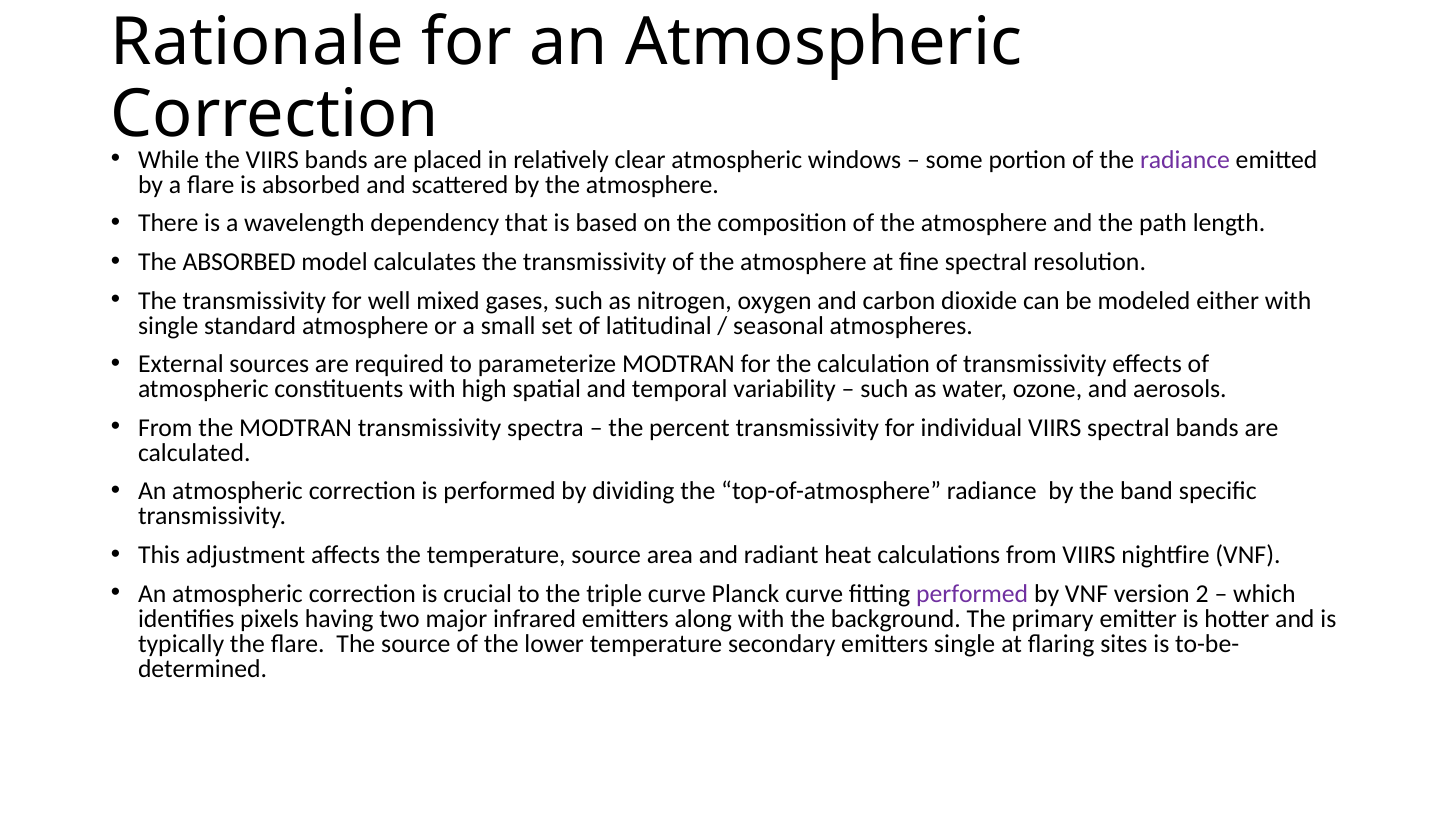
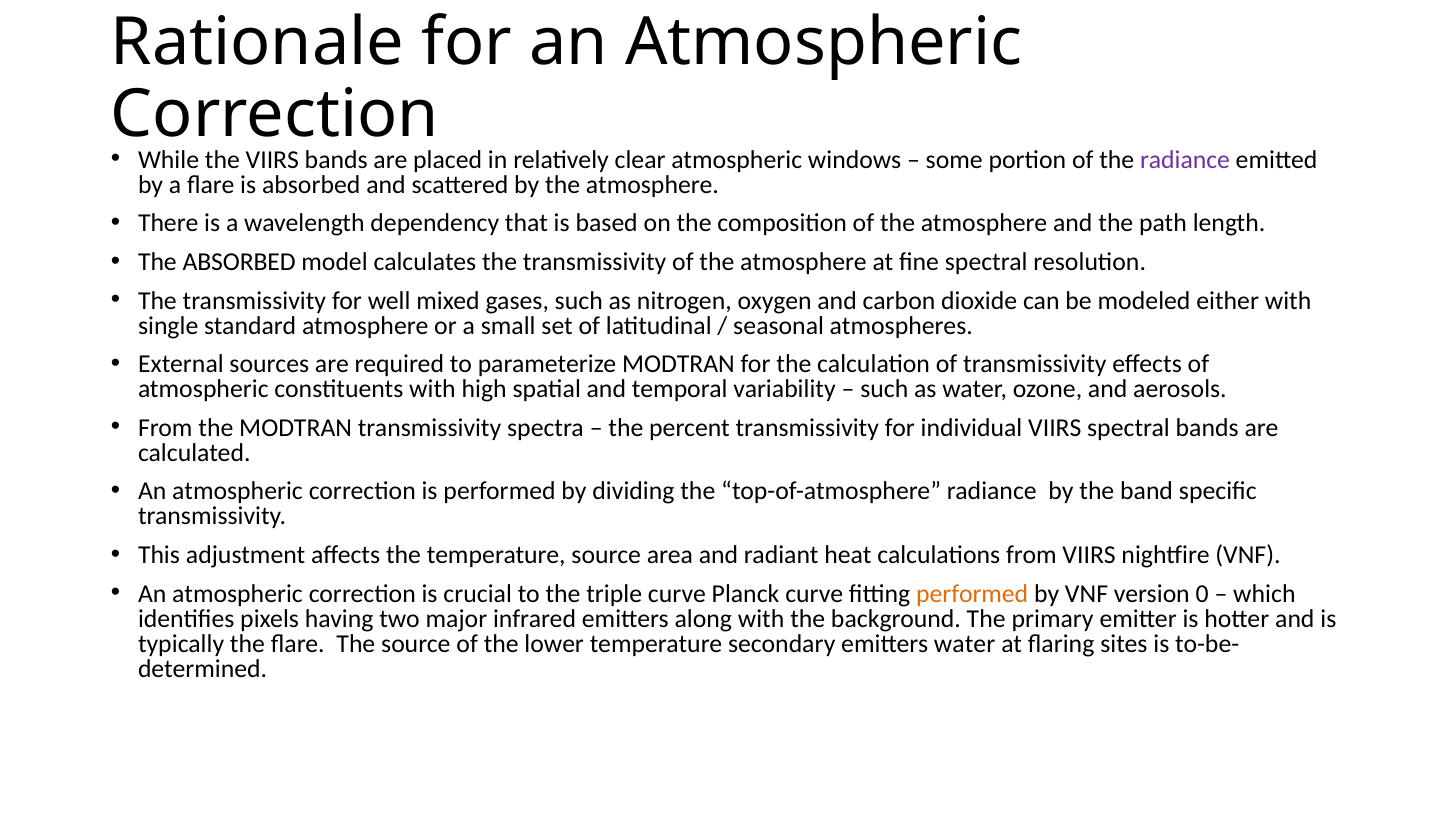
performed colour: purple -> orange (972, 594)
2: 2 -> 0 (1202, 594)
emitters single: single -> water (965, 644)
